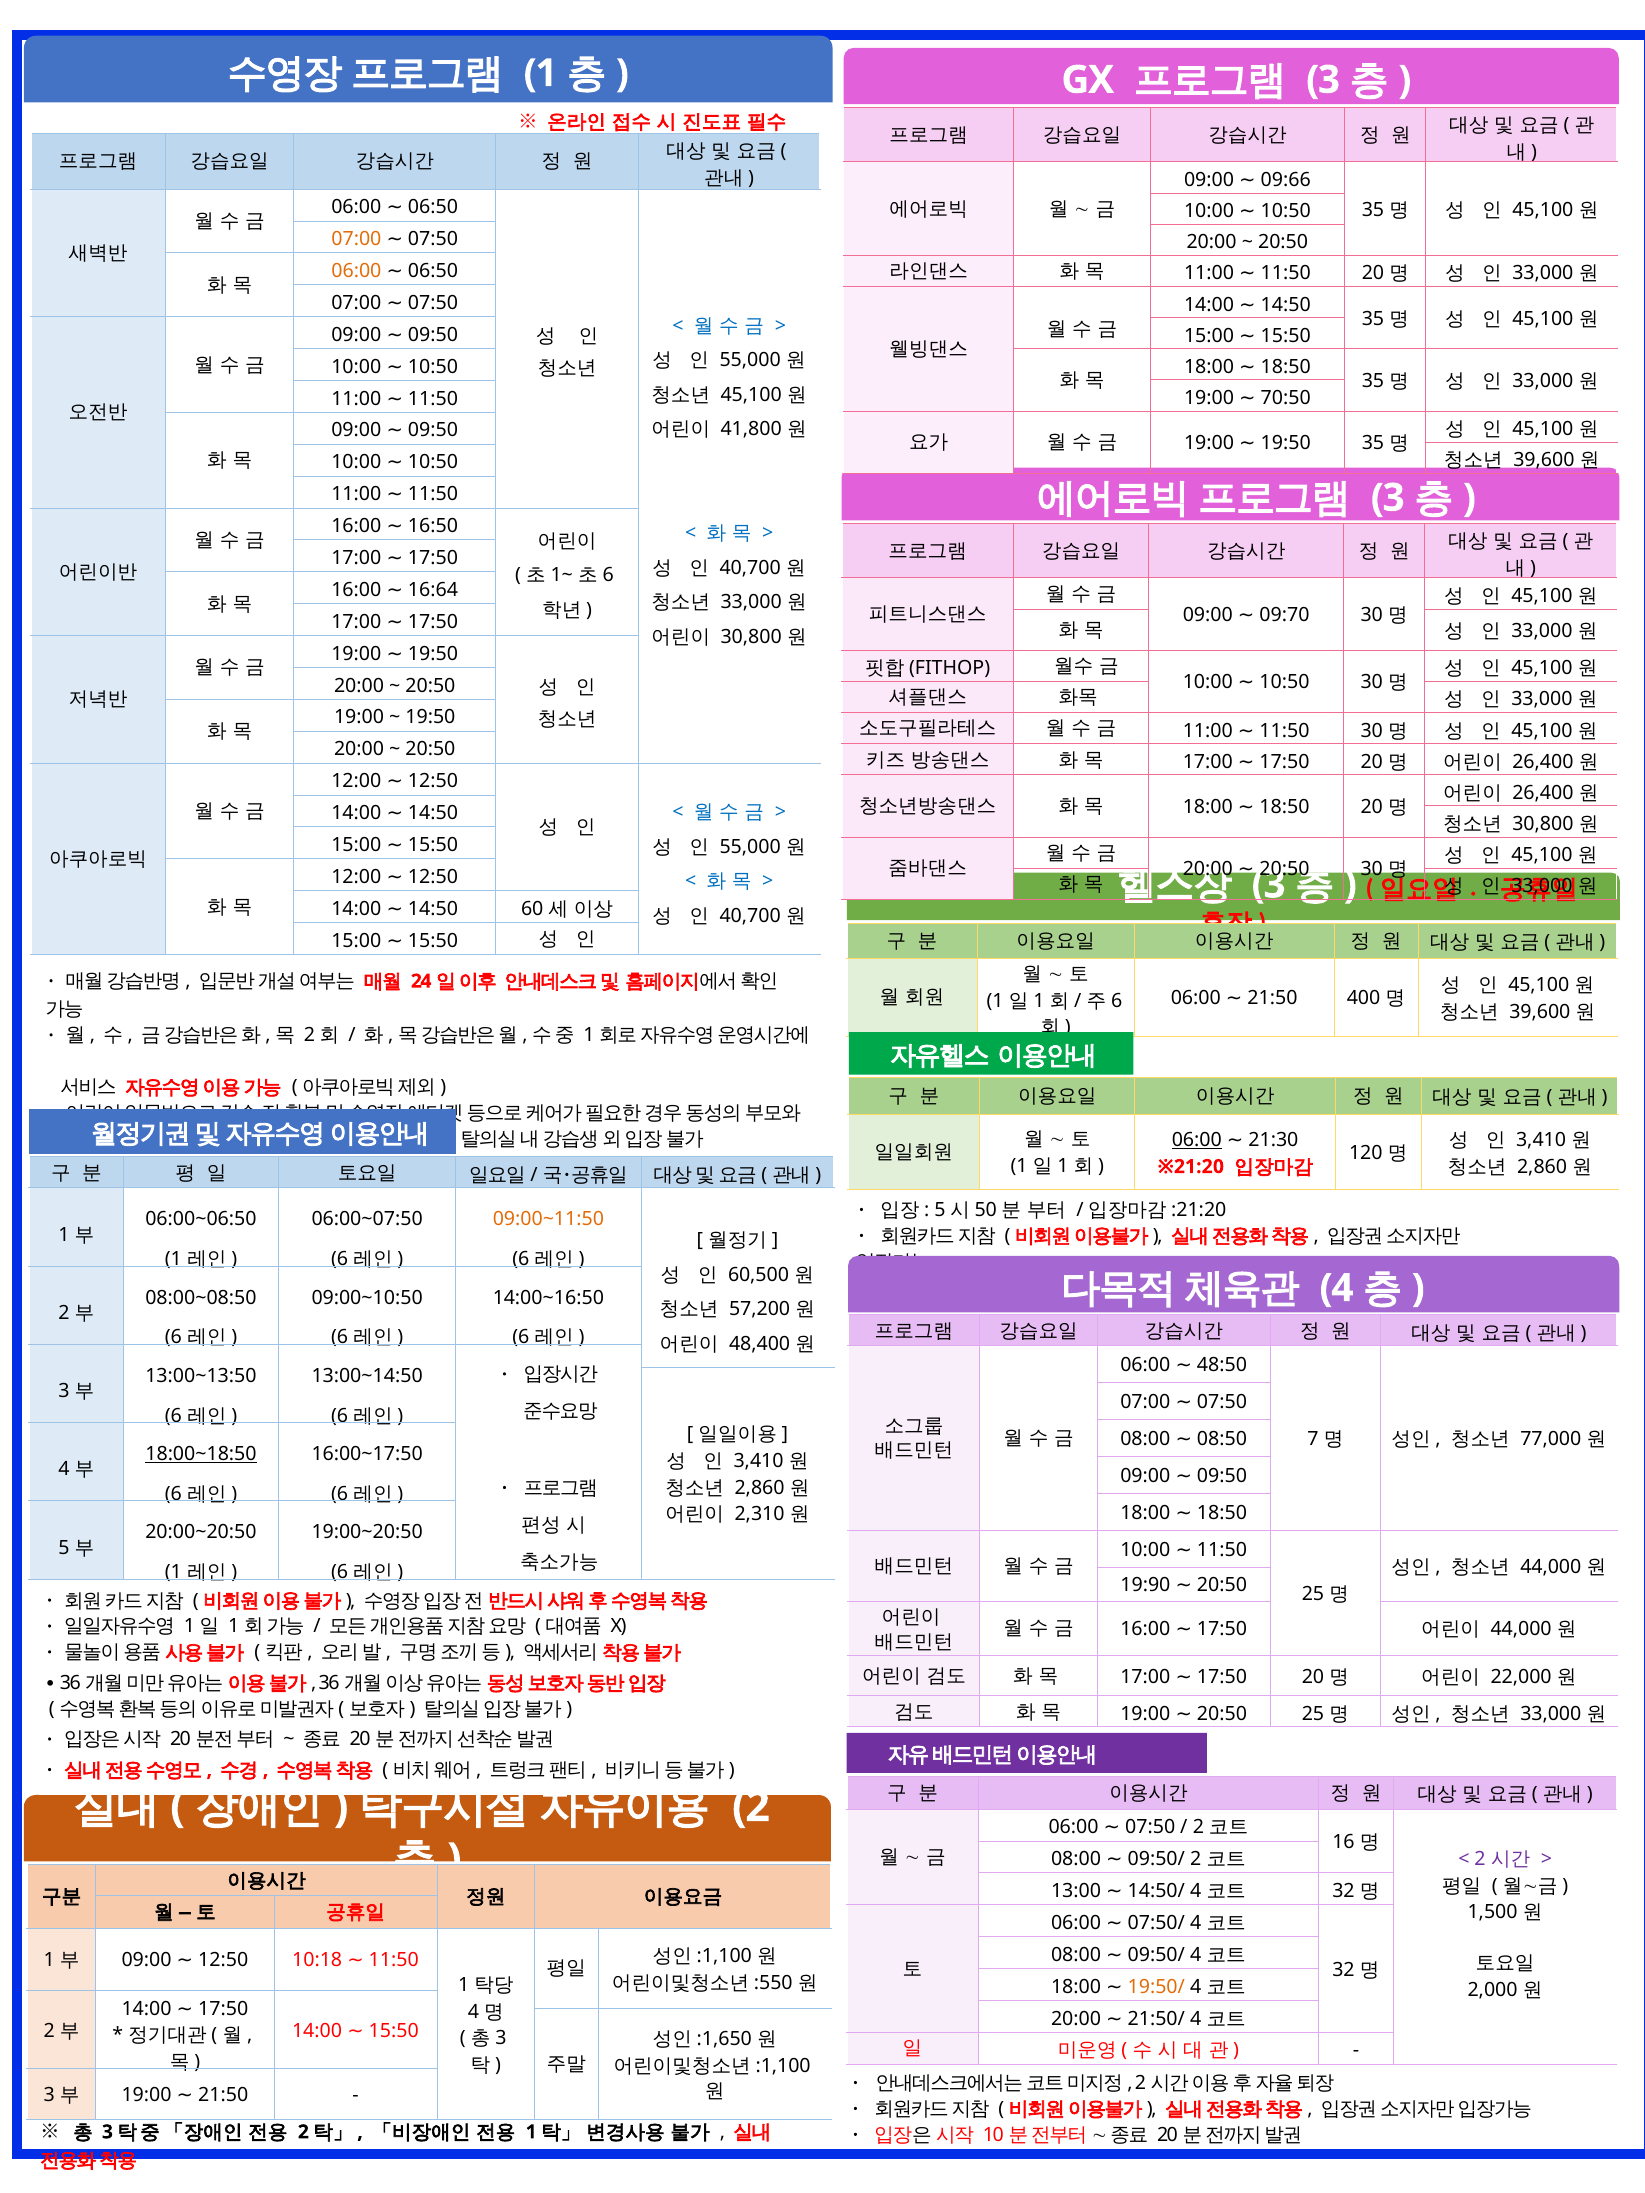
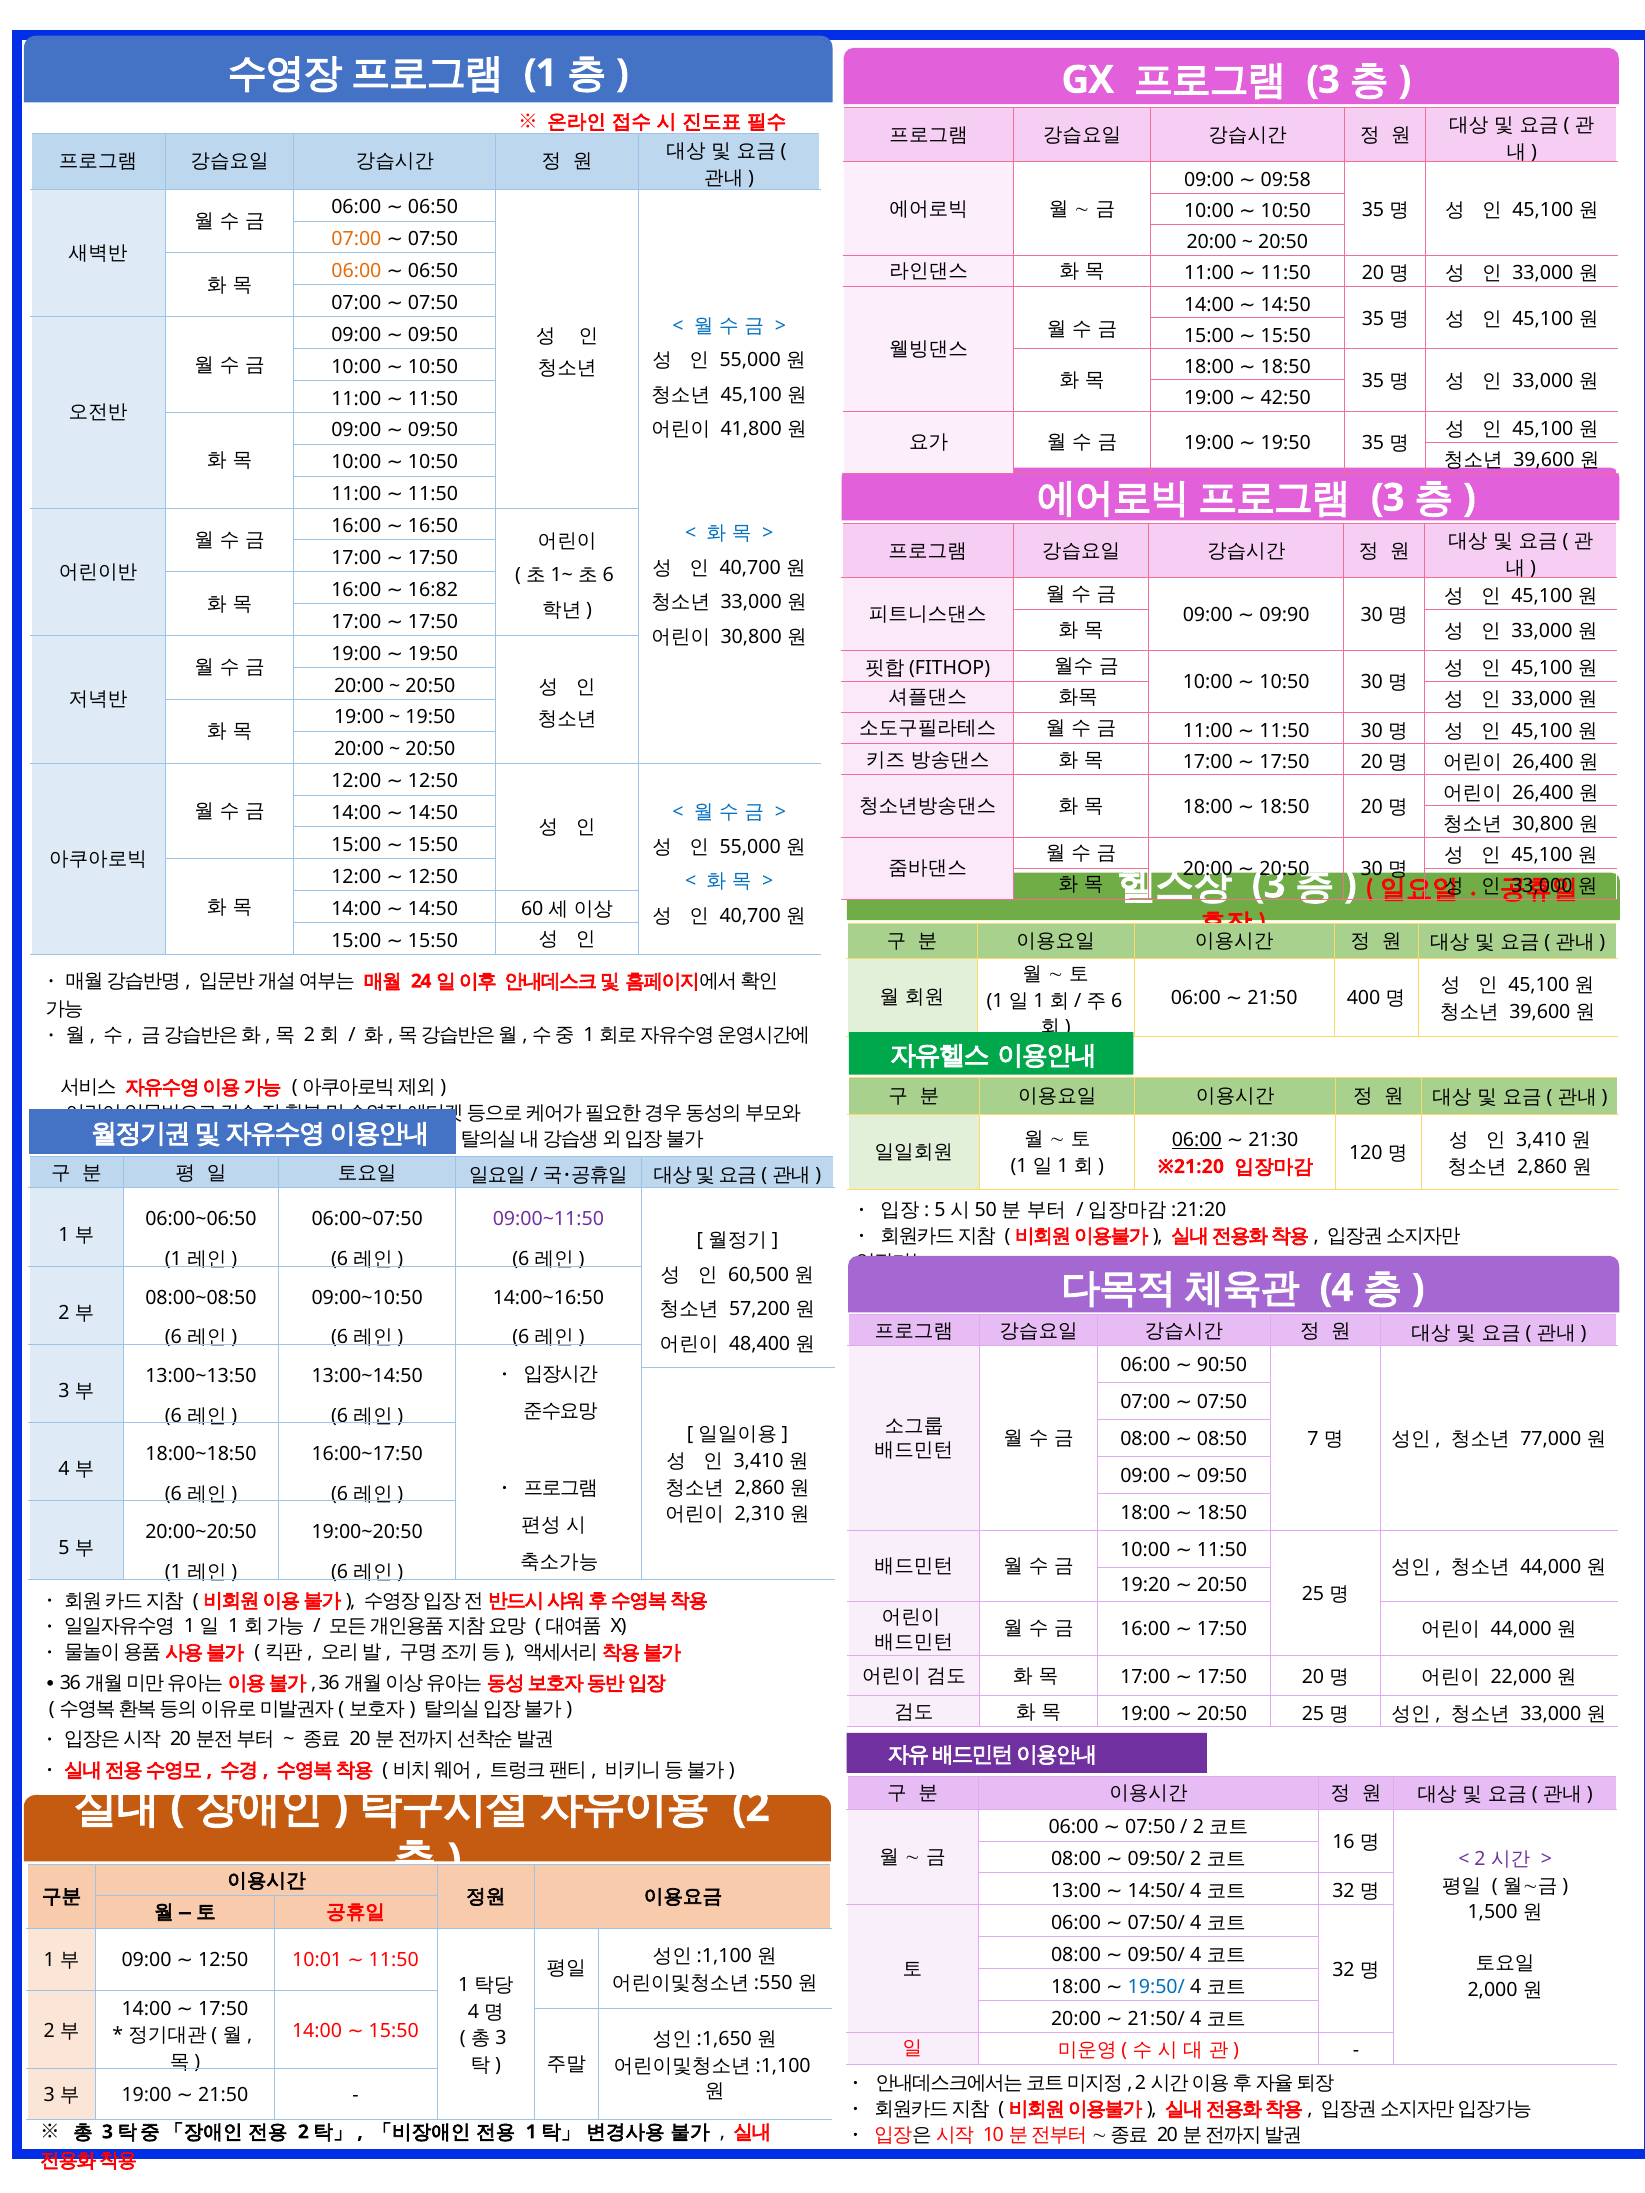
09:66: 09:66 -> 09:58 (1286, 180)
70:50: 70:50 -> 42:50 (1286, 398)
16:64: 16:64 -> 16:82 (433, 590)
09:70: 09:70 -> 09:90 (1284, 615)
09:00~11:50 colour: orange -> purple (548, 1219)
48:50: 48:50 -> 90:50 (1222, 1366)
18:00~18:50 underline: present -> none (201, 1454)
19:90: 19:90 -> 19:20 (1145, 1586)
10:18: 10:18 -> 10:01 (317, 1961)
19:50/ colour: orange -> blue (1156, 1987)
